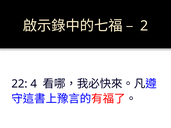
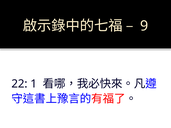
2: 2 -> 9 (144, 26)
4: 4 -> 1 (34, 84)
